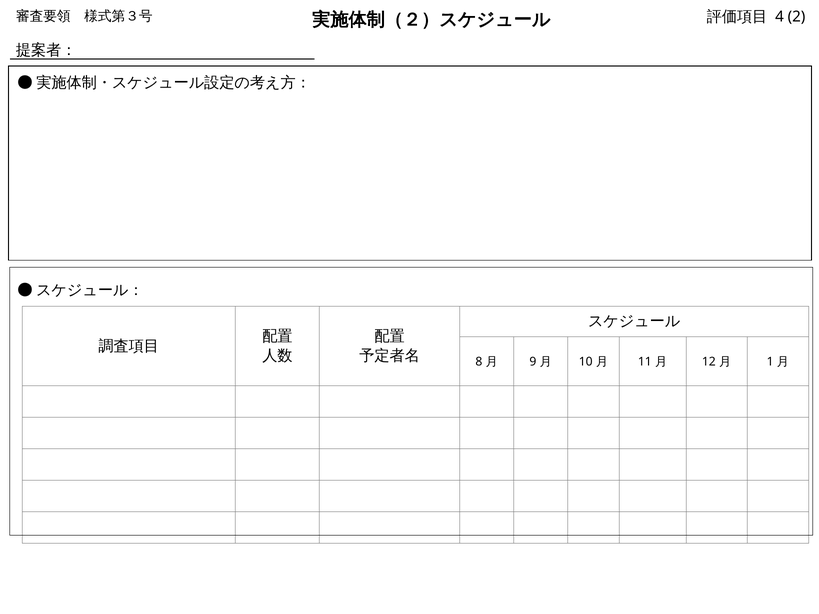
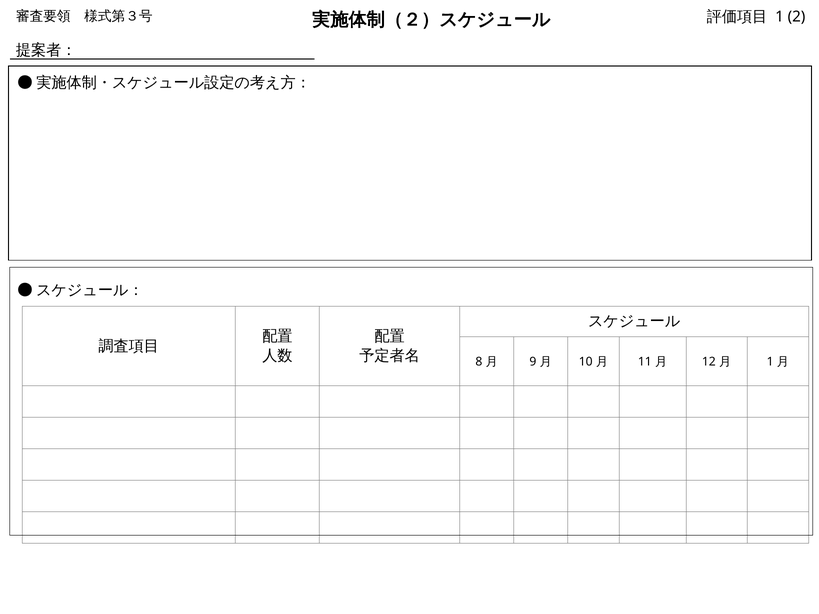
4: 4 -> 1 (780, 17)
